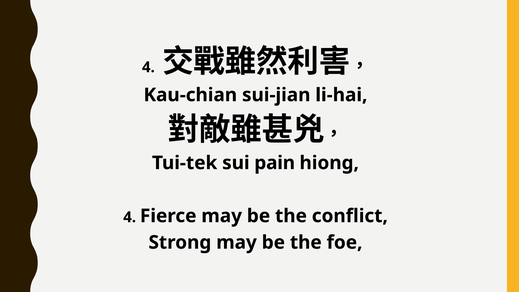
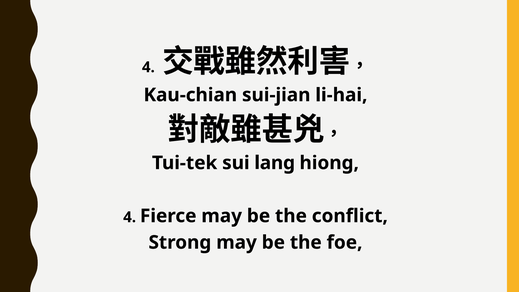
pain: pain -> lang (275, 163)
